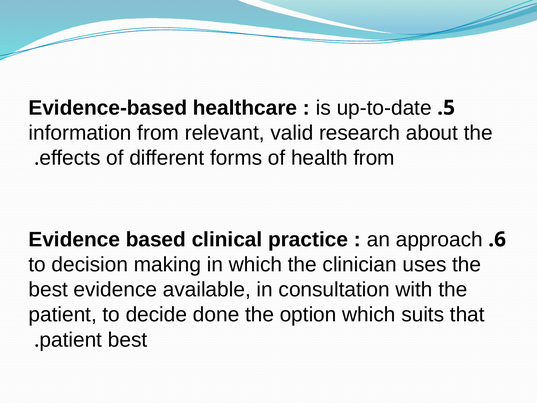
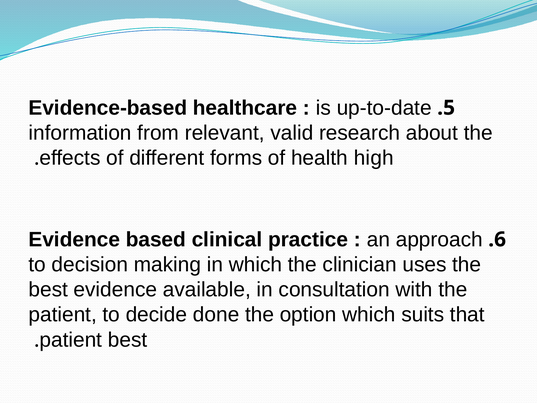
health from: from -> high (374, 158)
